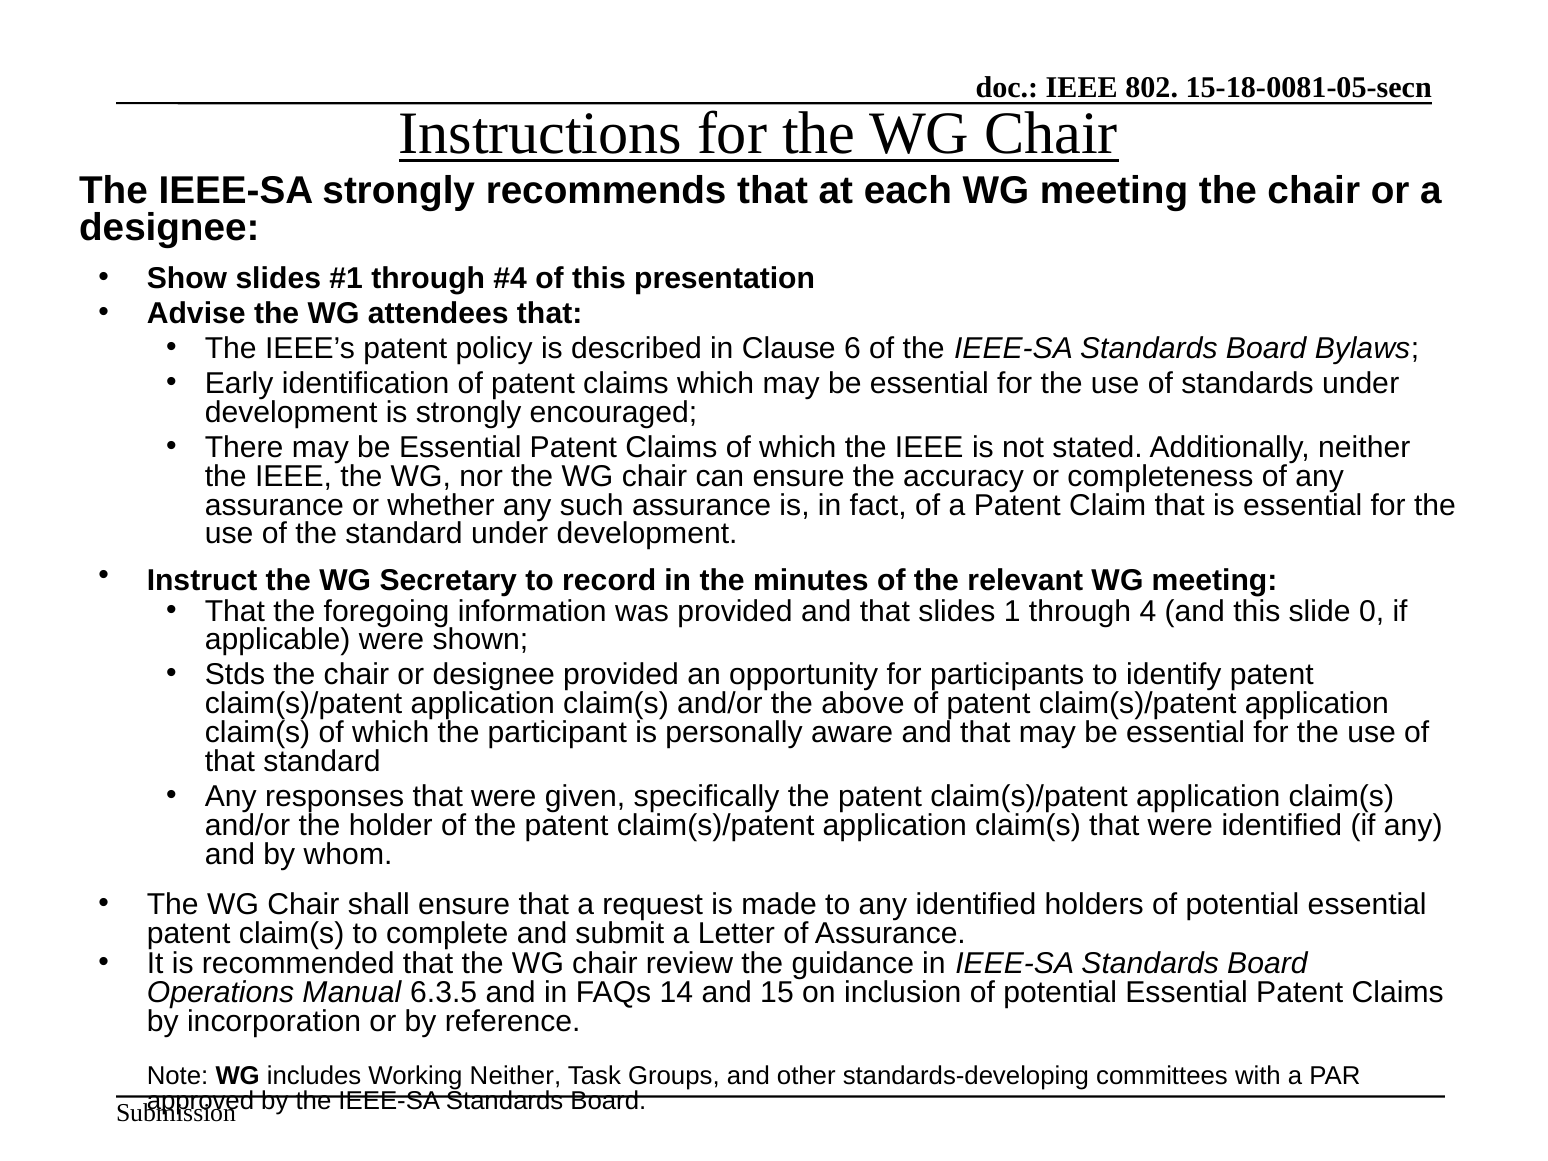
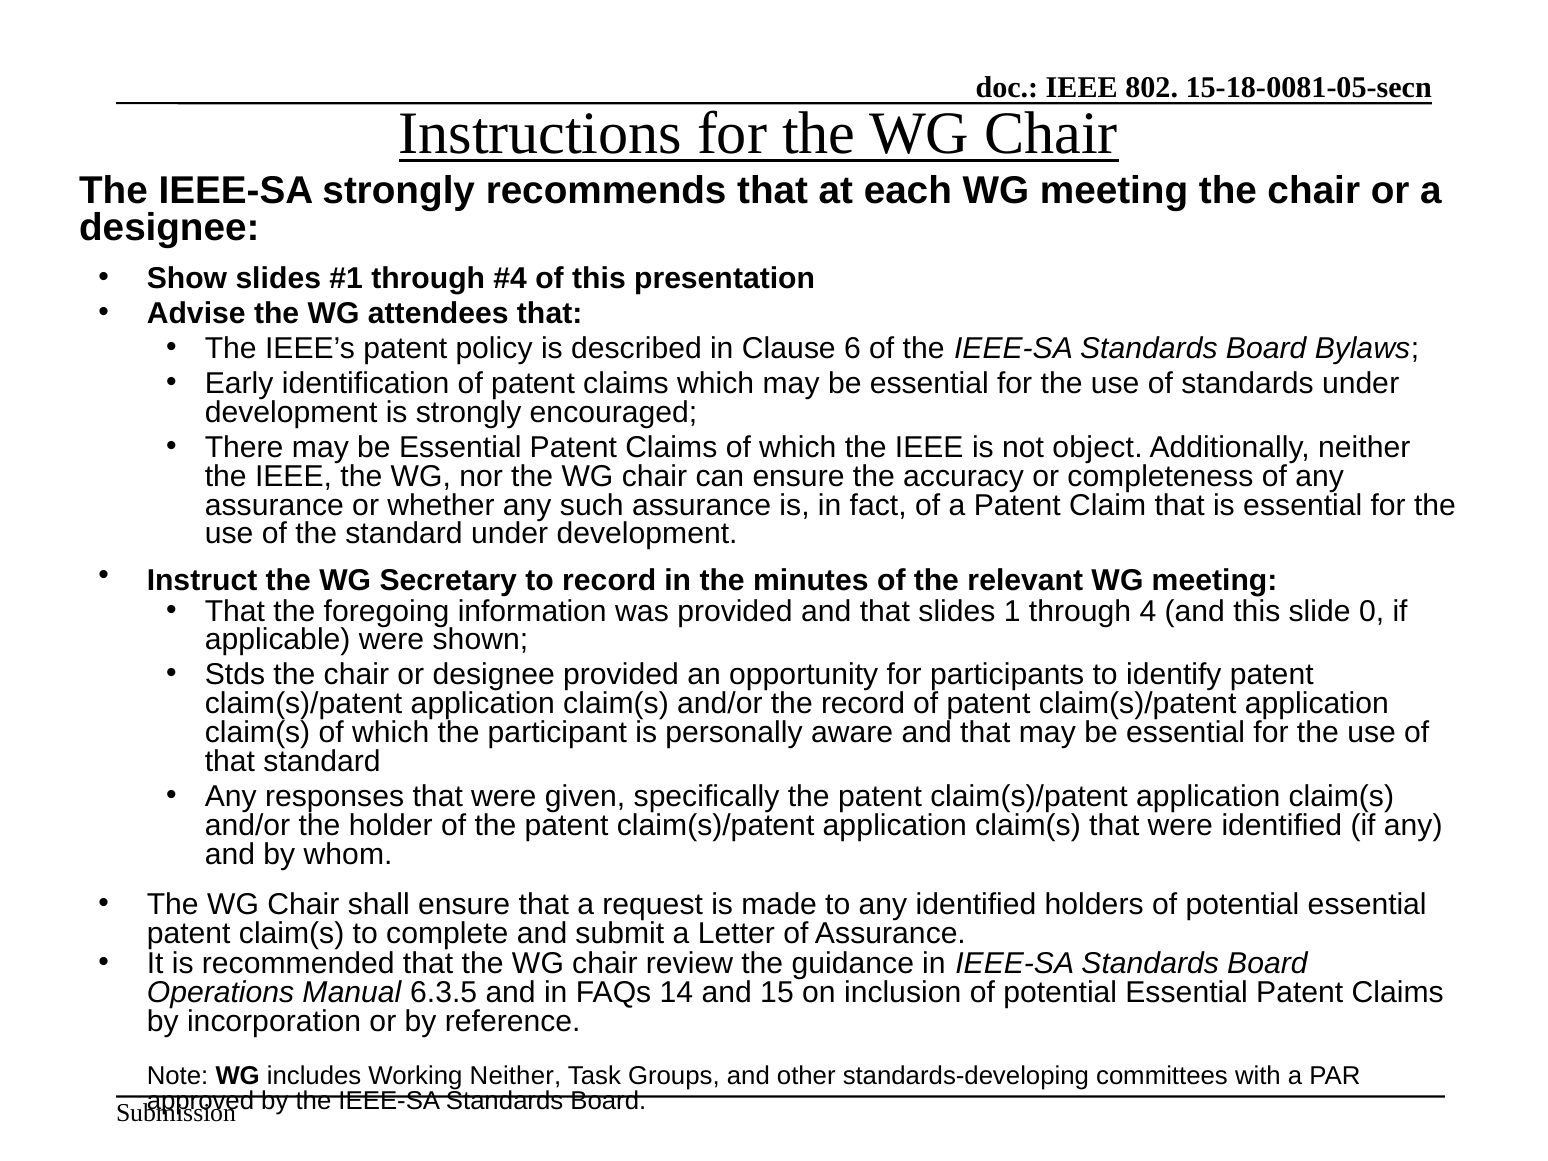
stated: stated -> object (1097, 447)
the above: above -> record (863, 704)
